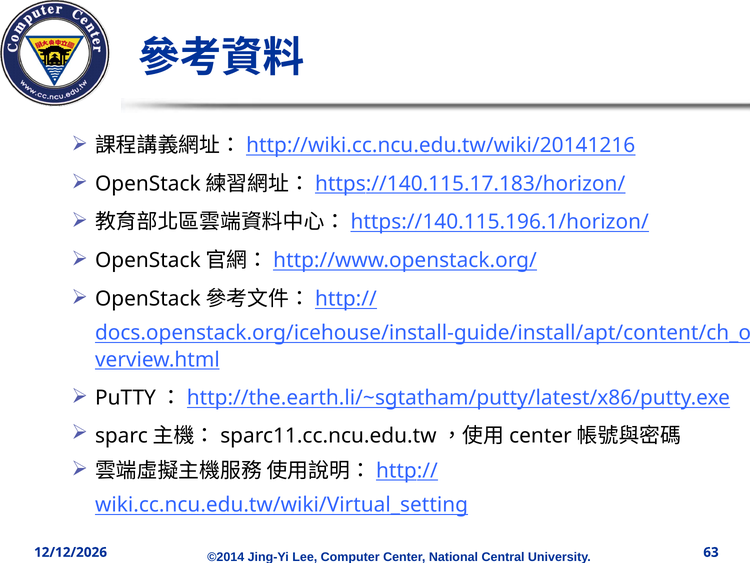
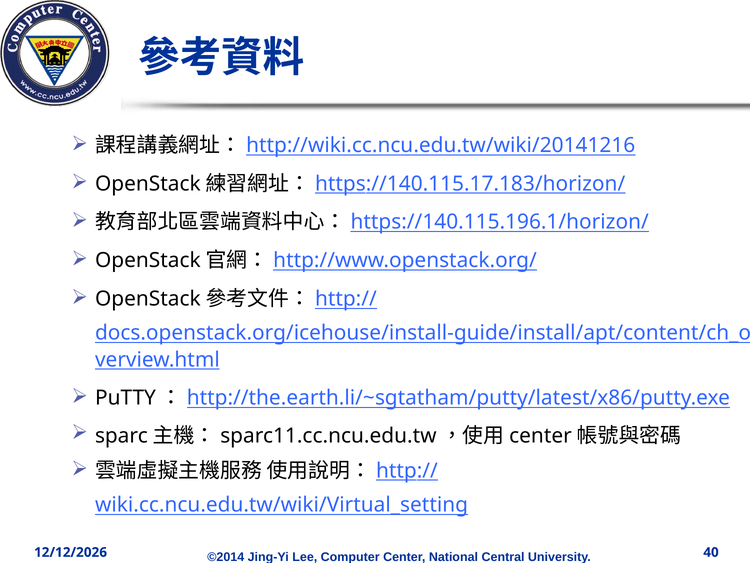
63: 63 -> 40 (711, 552)
